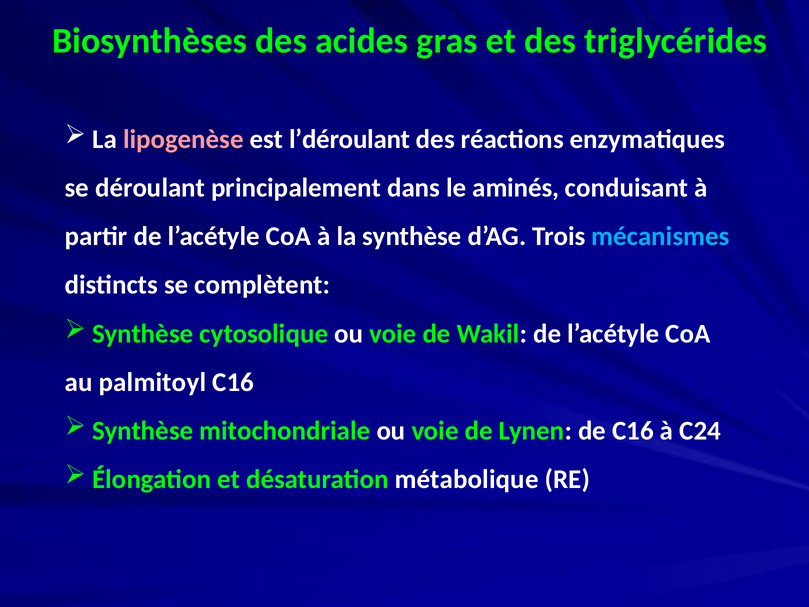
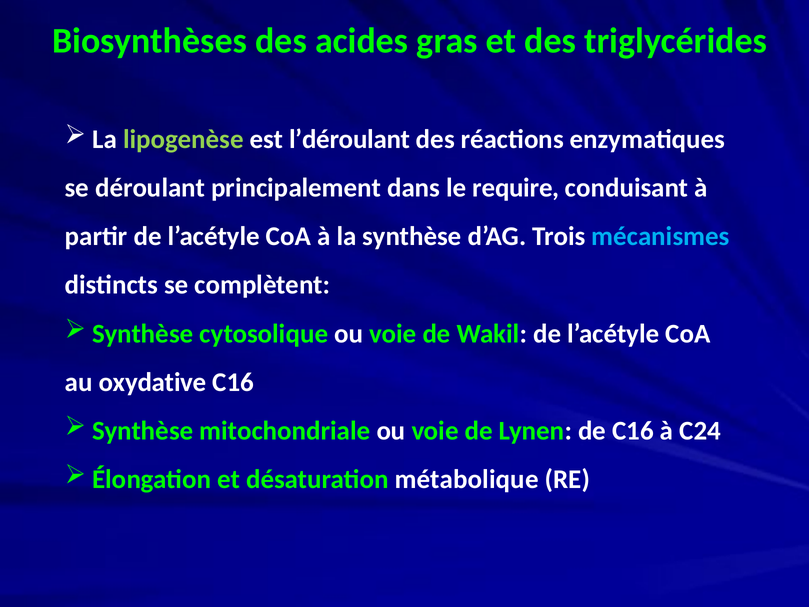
lipogenèse colour: pink -> light green (183, 139)
aminés: aminés -> require (516, 188)
palmitoyl: palmitoyl -> oxydative (153, 382)
